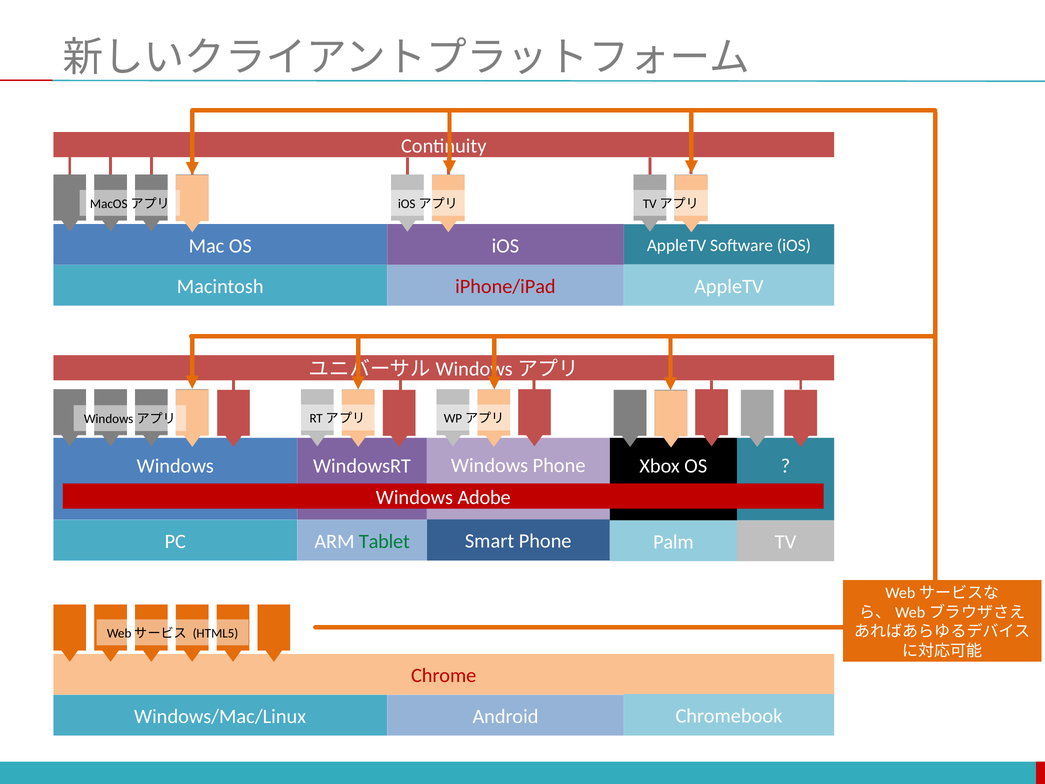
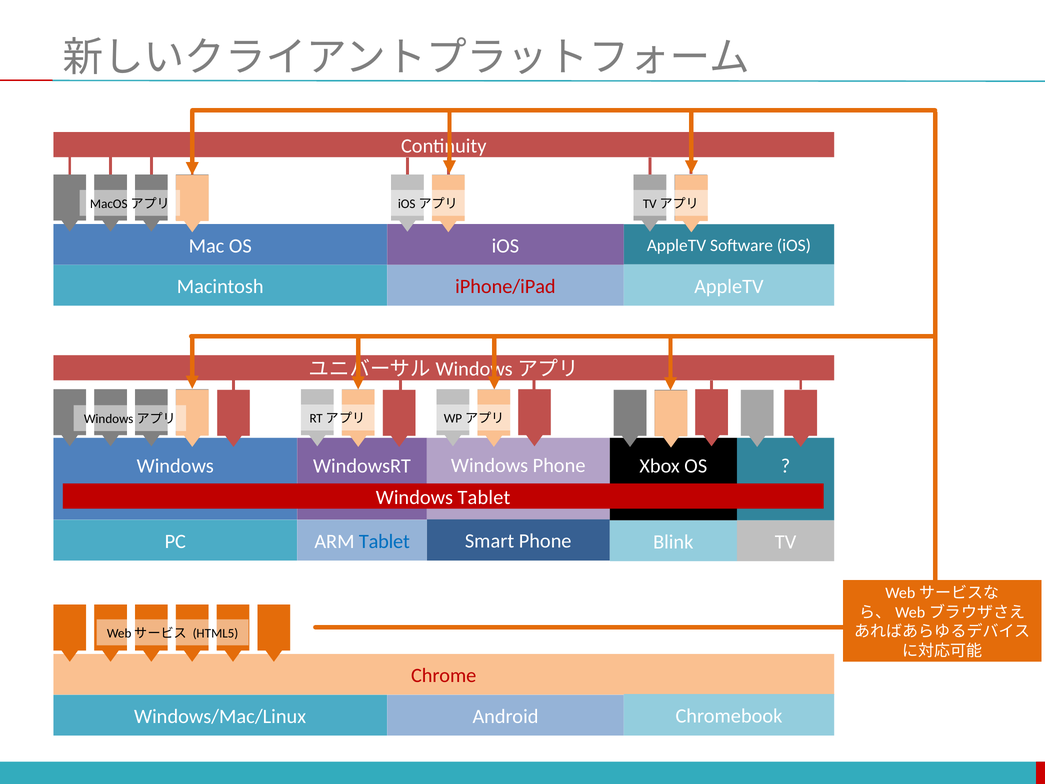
Windows Adobe: Adobe -> Tablet (484, 497)
Tablet colour: green -> blue (384, 541)
Palm: Palm -> Blink (673, 542)
